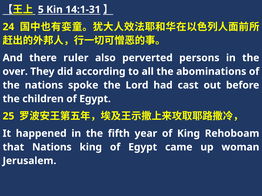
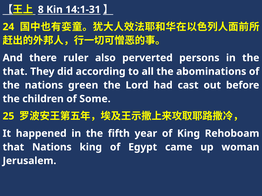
5: 5 -> 8 (41, 10)
over: over -> that (15, 72)
spoke: spoke -> green (83, 85)
children of Egypt: Egypt -> Some (95, 99)
